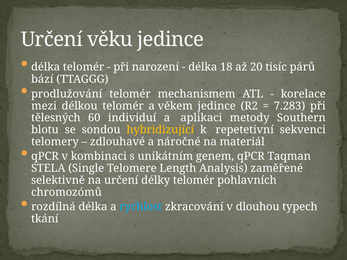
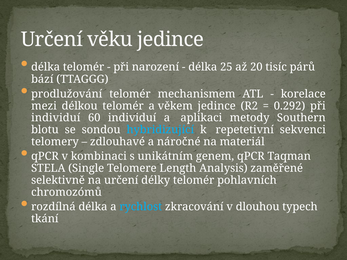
18: 18 -> 25 (226, 67)
7.283: 7.283 -> 0.292 (290, 106)
tělesných: tělesných -> individuí (56, 118)
hybridizující colour: yellow -> light blue (160, 130)
